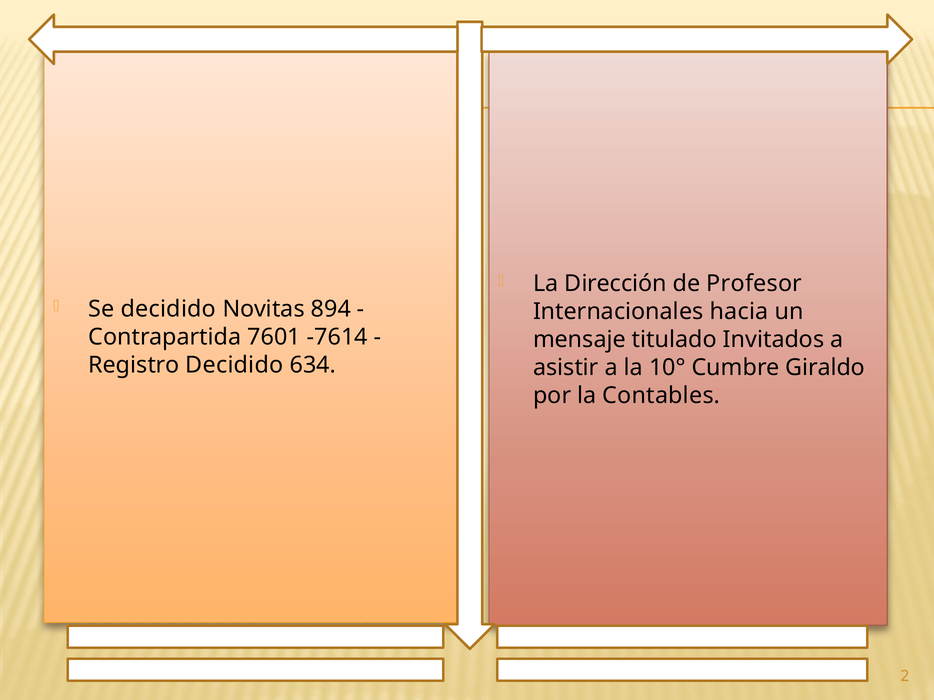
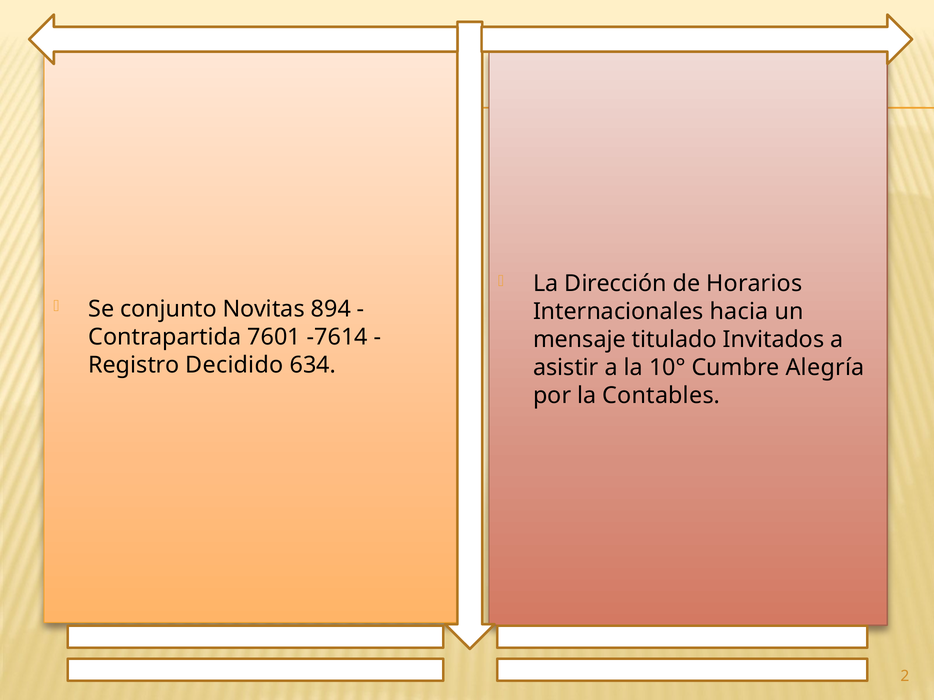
Profesor: Profesor -> Horarios (754, 284)
Se decidido: decidido -> conjunto (169, 309)
Giraldo: Giraldo -> Alegría (825, 368)
